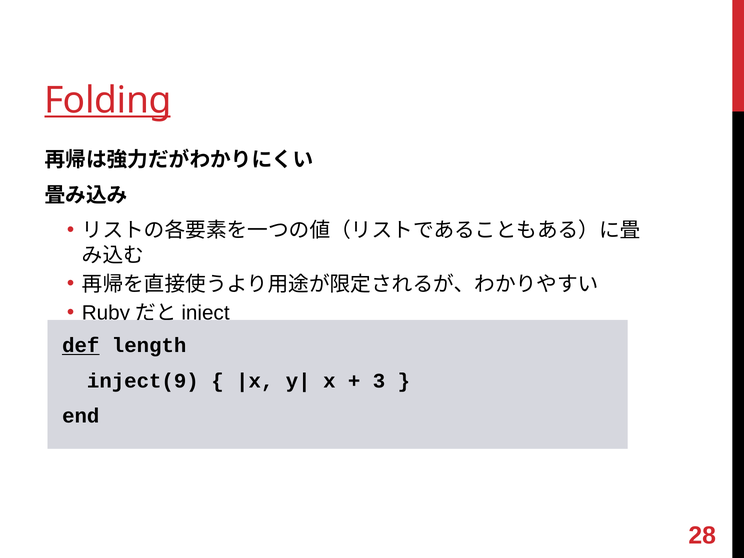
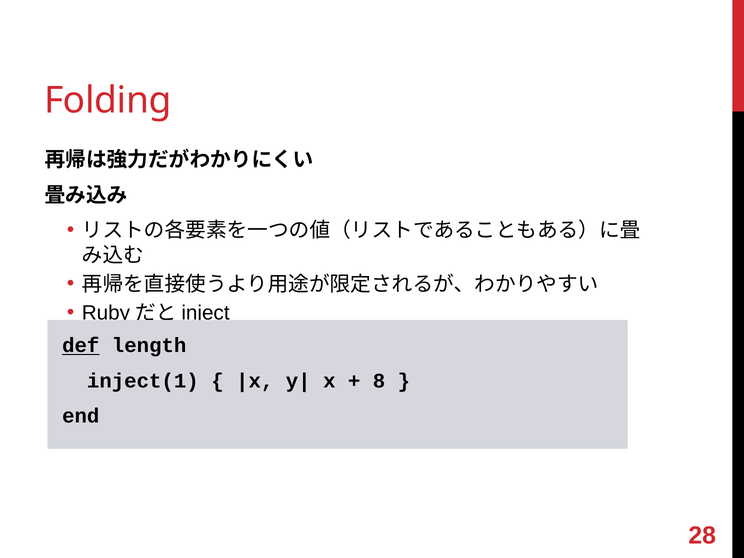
Folding underline: present -> none (108, 101)
inject(9: inject(9 -> inject(1 (143, 381)
3: 3 -> 8 (379, 381)
